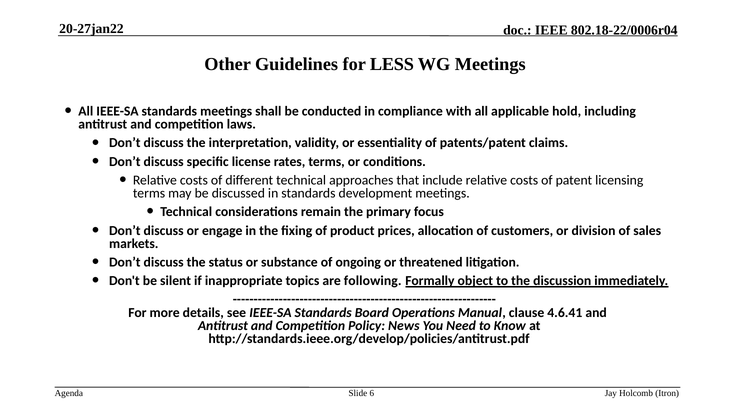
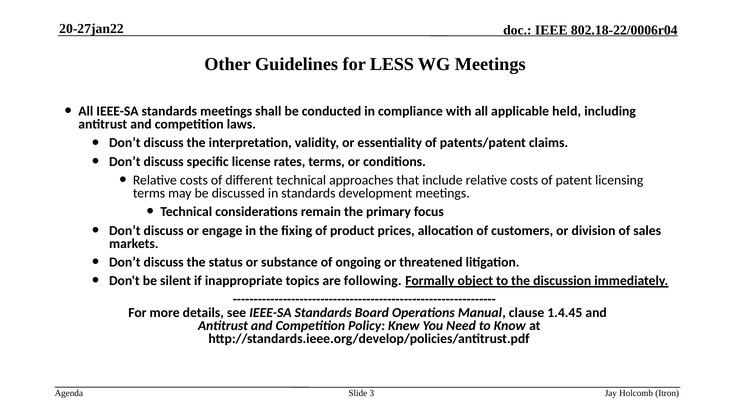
hold: hold -> held (567, 111)
4.6.41: 4.6.41 -> 1.4.45 (565, 313)
News: News -> Knew (404, 326)
6: 6 -> 3 (372, 393)
